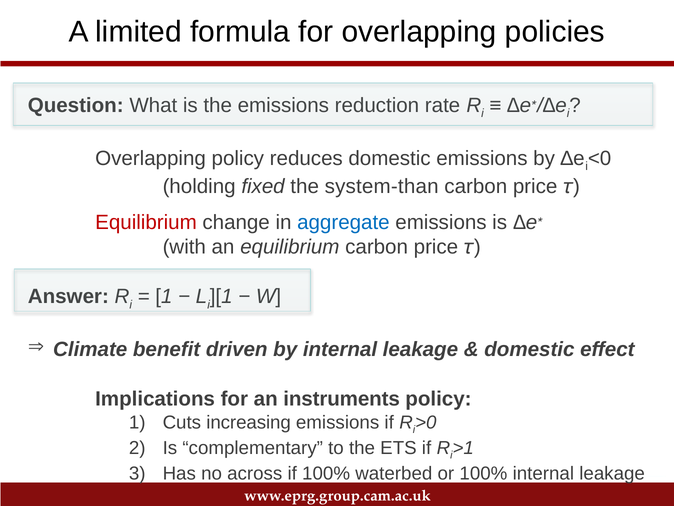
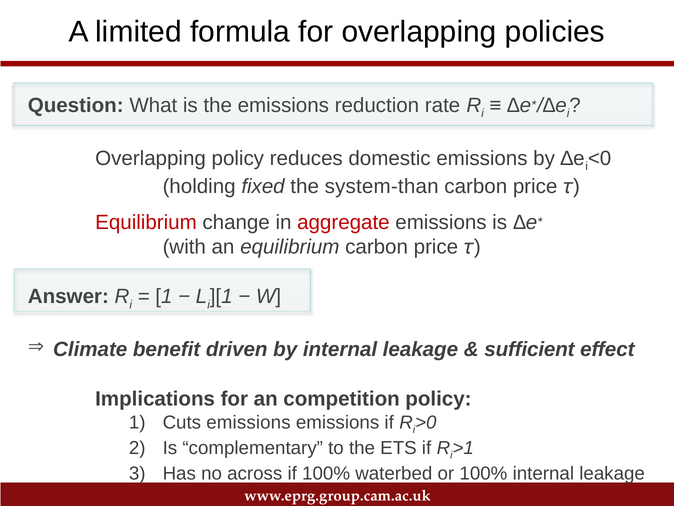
aggregate colour: blue -> red (343, 222)
domestic: domestic -> sufficient (529, 349)
instruments: instruments -> competition (342, 398)
Cuts increasing: increasing -> emissions (248, 422)
